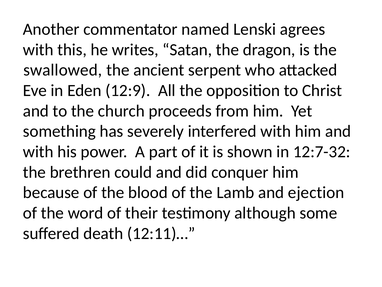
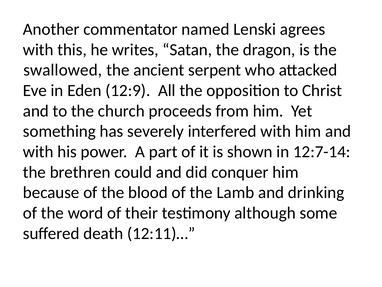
12:7-32: 12:7-32 -> 12:7-14 (322, 151)
ejection: ejection -> drinking (316, 192)
